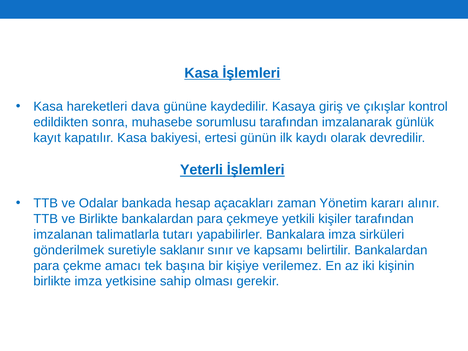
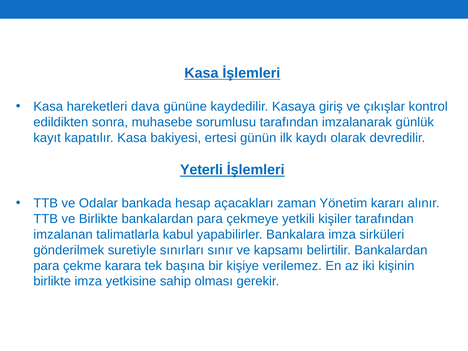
tutarı: tutarı -> kabul (178, 234)
saklanır: saklanır -> sınırları (182, 250)
amacı: amacı -> karara (123, 266)
